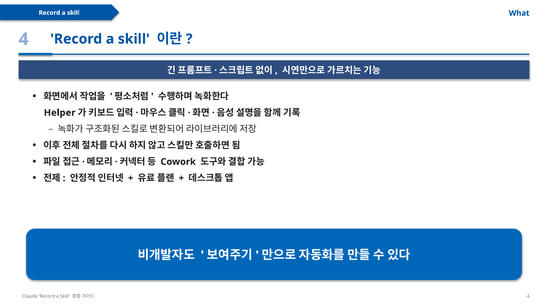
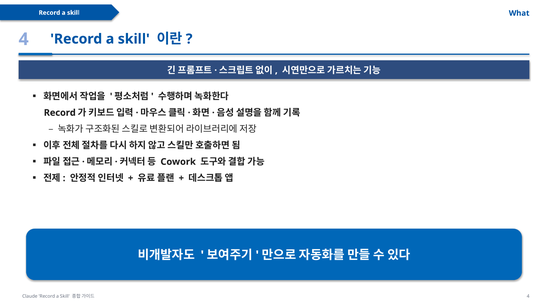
Helper: Helper -> Record (60, 113)
